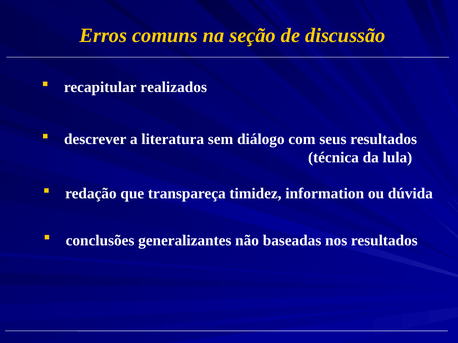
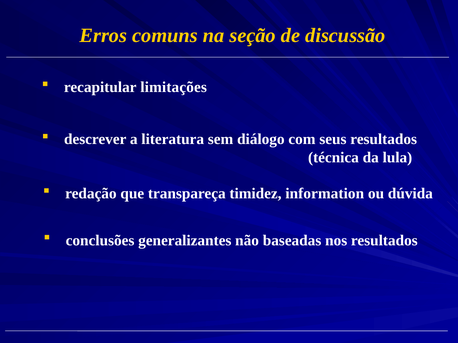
realizados: realizados -> limitações (174, 87)
